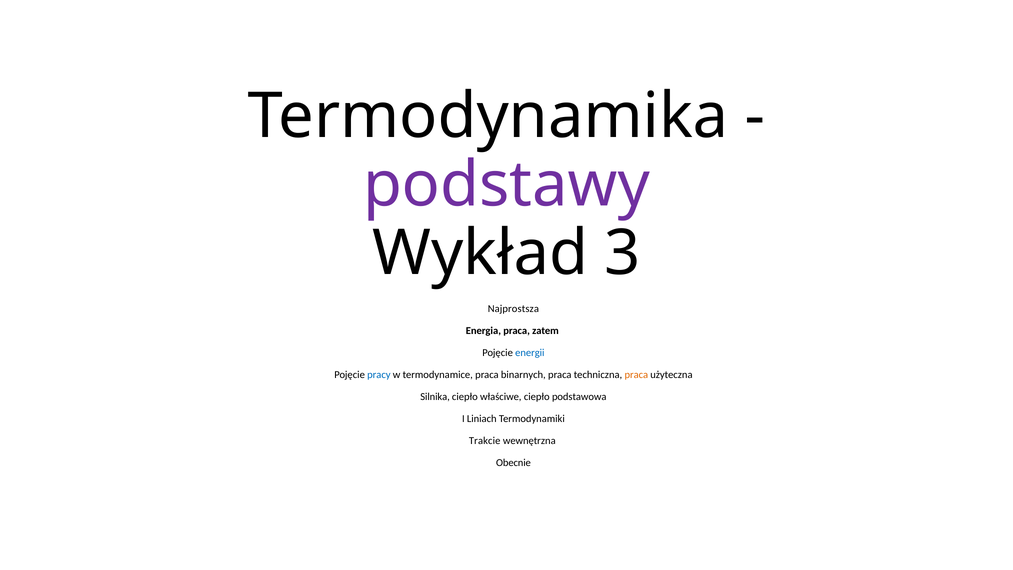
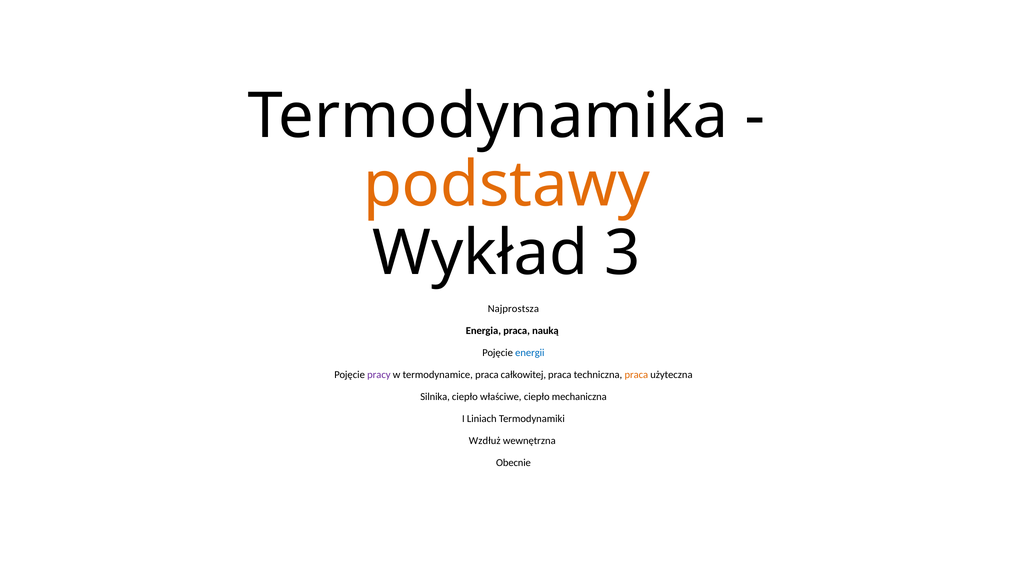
podstawy colour: purple -> orange (506, 185)
zatem: zatem -> nauką (545, 331)
pracy colour: blue -> purple (379, 375)
binarnych: binarnych -> całkowitej (523, 375)
podstawowa: podstawowa -> mechaniczna (579, 397)
Trakcie: Trakcie -> Wzdłuż (485, 441)
